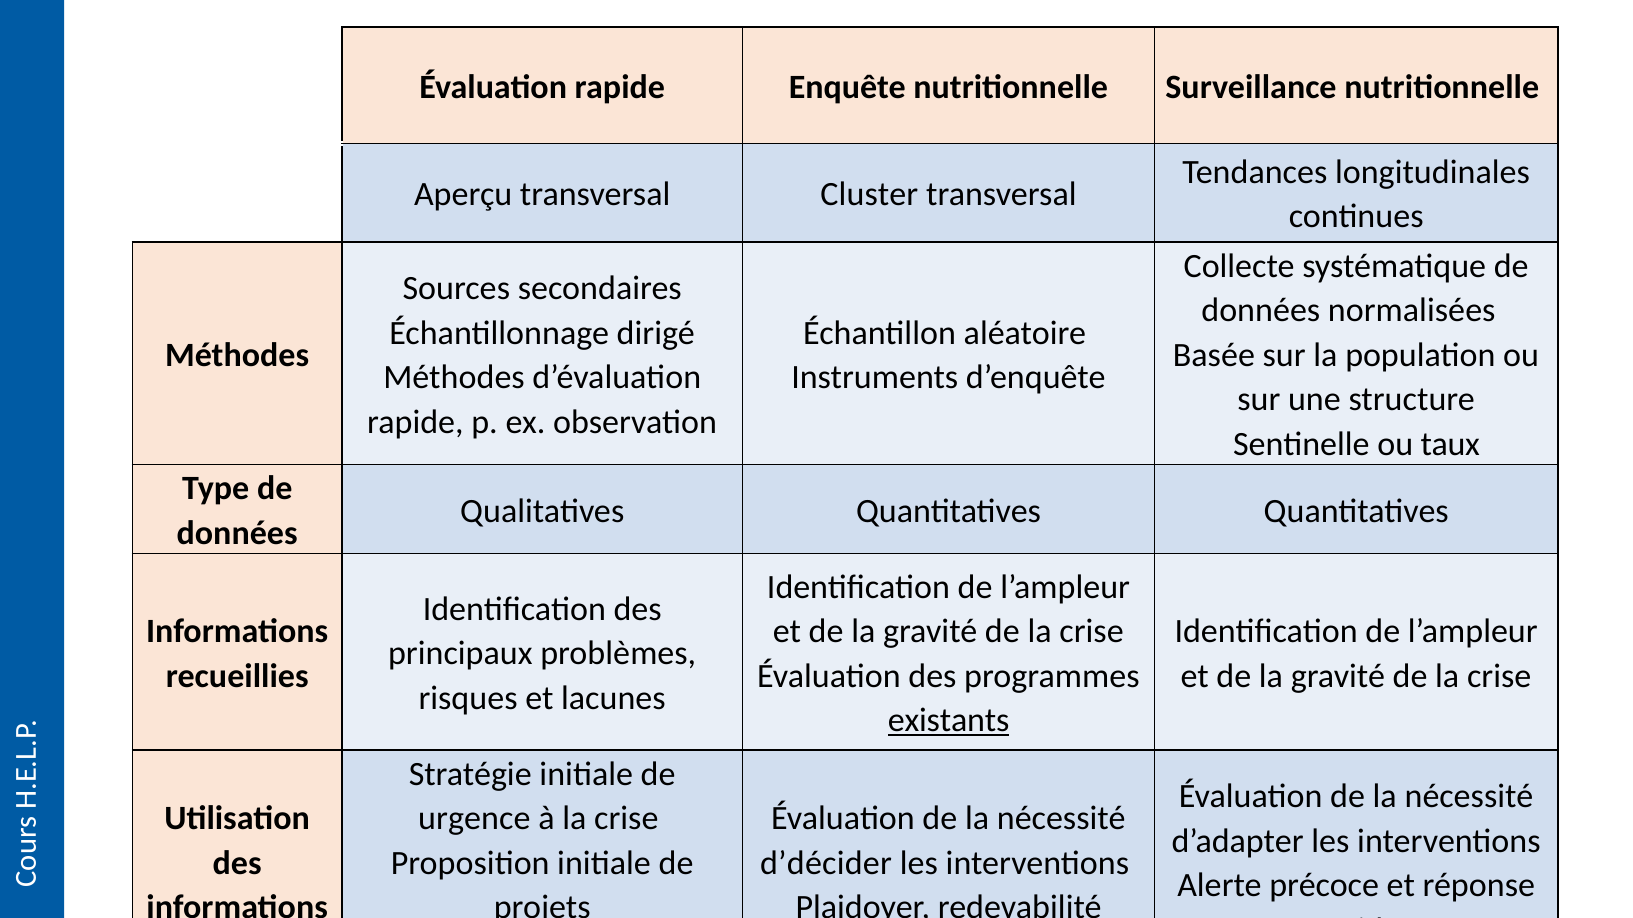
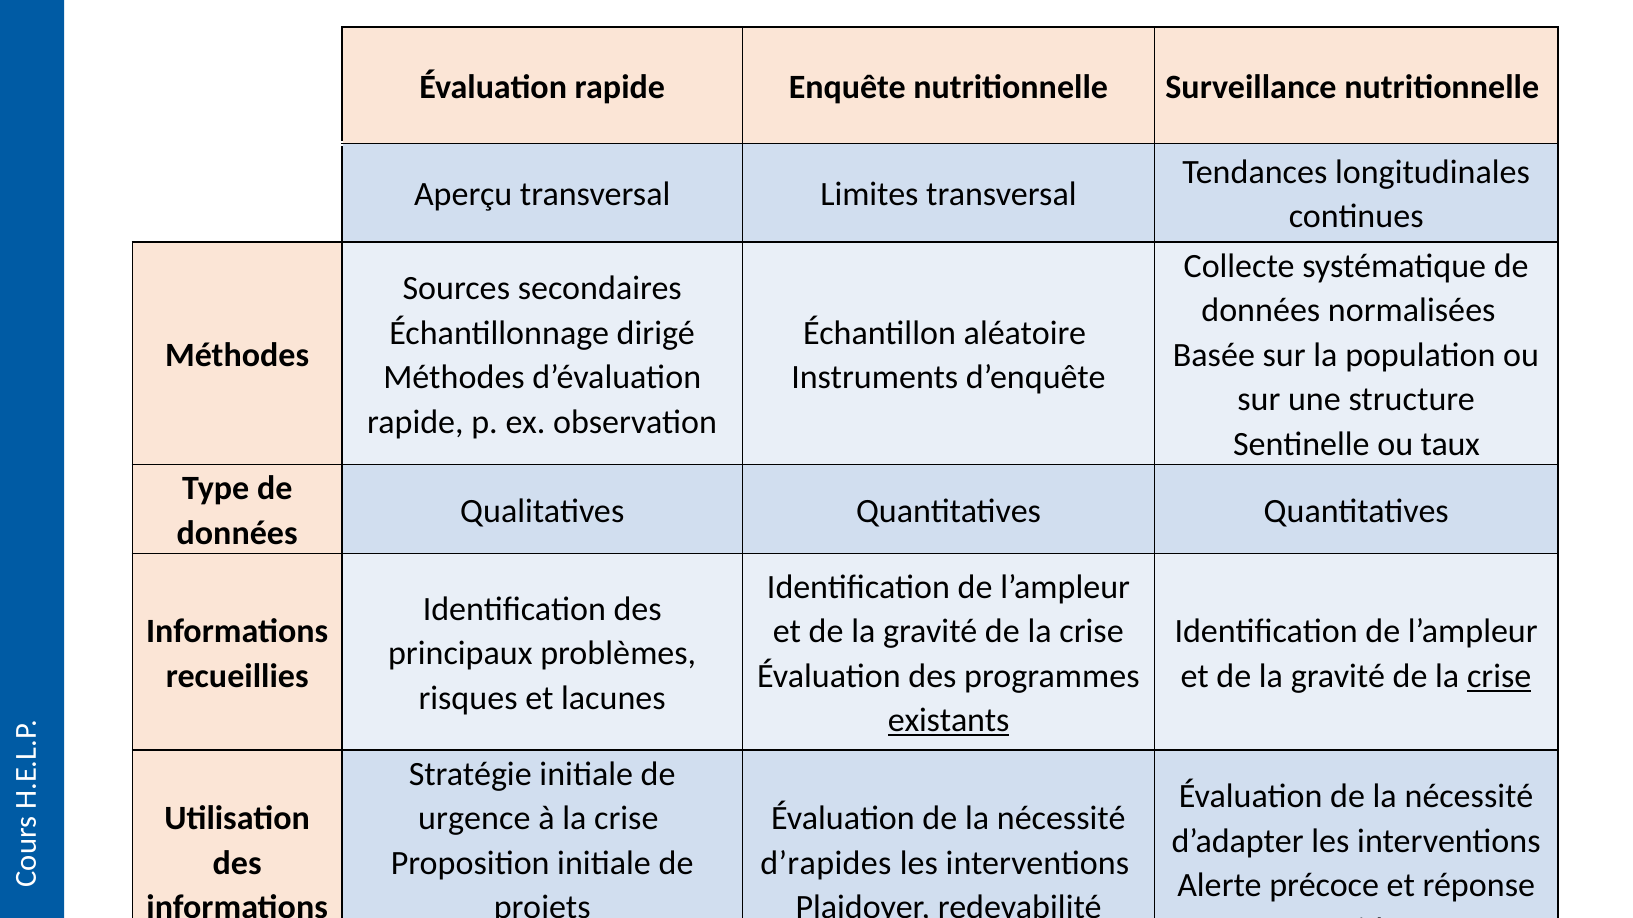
Cluster: Cluster -> Limites (869, 195)
crise underline: none -> present (1499, 676)
d’décider: d’décider -> d’rapides (826, 864)
